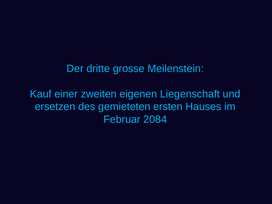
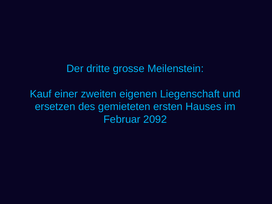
2084: 2084 -> 2092 (155, 119)
